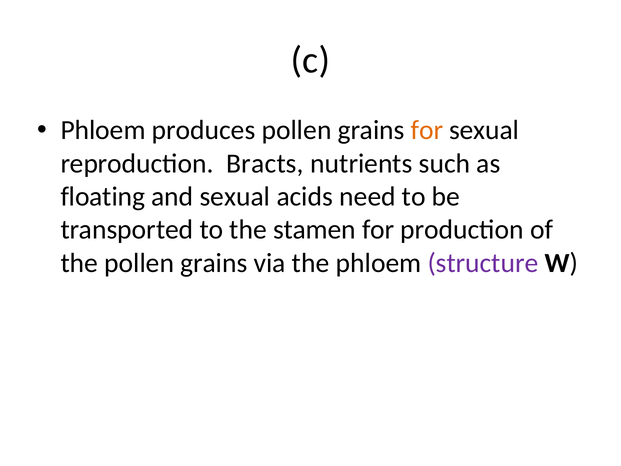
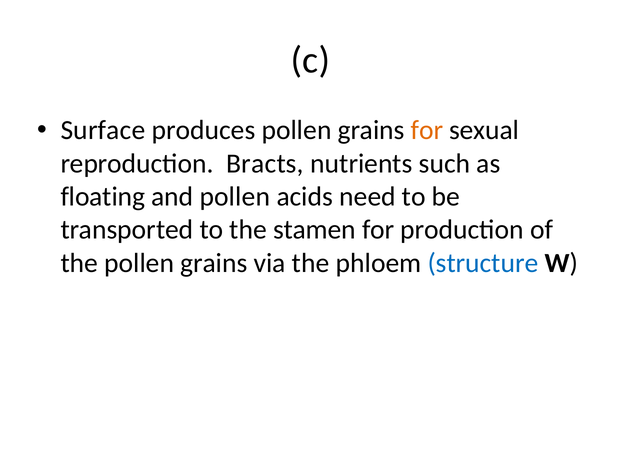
Phloem: Phloem -> Surface (103, 130)
and sexual: sexual -> pollen (235, 197)
structure colour: purple -> blue (483, 263)
